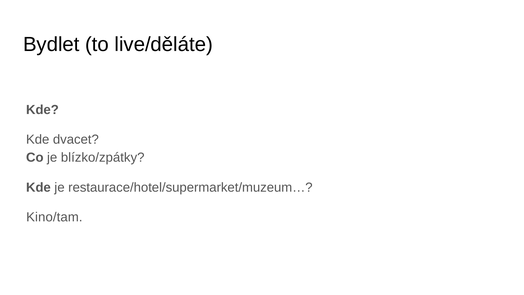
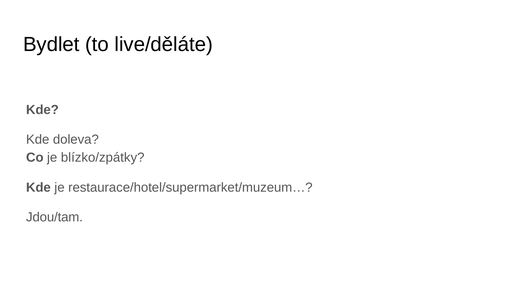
dvacet: dvacet -> doleva (76, 139)
Kino/tam: Kino/tam -> Jdou/tam (54, 217)
